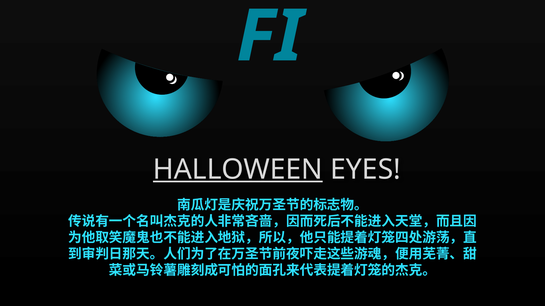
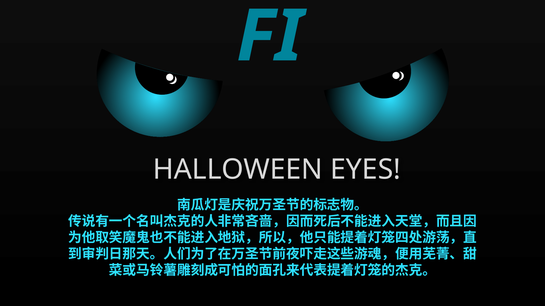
HALLOWEEN underline: present -> none (238, 170)
